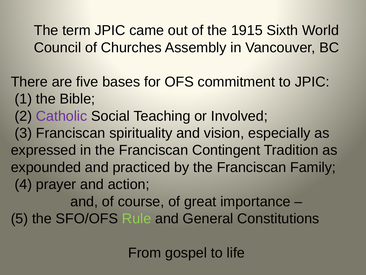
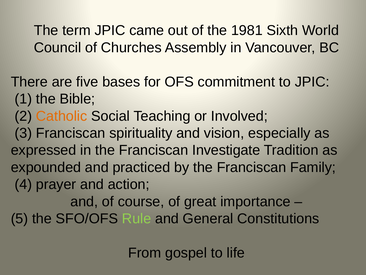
1915: 1915 -> 1981 (247, 30)
Catholic colour: purple -> orange (62, 116)
Contingent: Contingent -> Investigate (226, 150)
